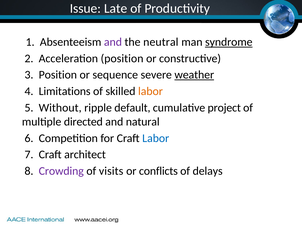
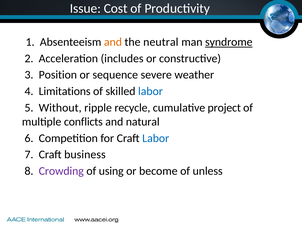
Late: Late -> Cost (116, 8)
and colour: purple -> orange (113, 42)
Acceleration position: position -> includes (122, 59)
weather underline: present -> none (194, 75)
labor colour: orange -> blue (150, 91)
default: default -> recycle (132, 108)
directed: directed -> conflicts (83, 122)
architect: architect -> business (85, 155)
visits: visits -> using (111, 171)
conflicts: conflicts -> become (158, 171)
delays: delays -> unless (208, 171)
